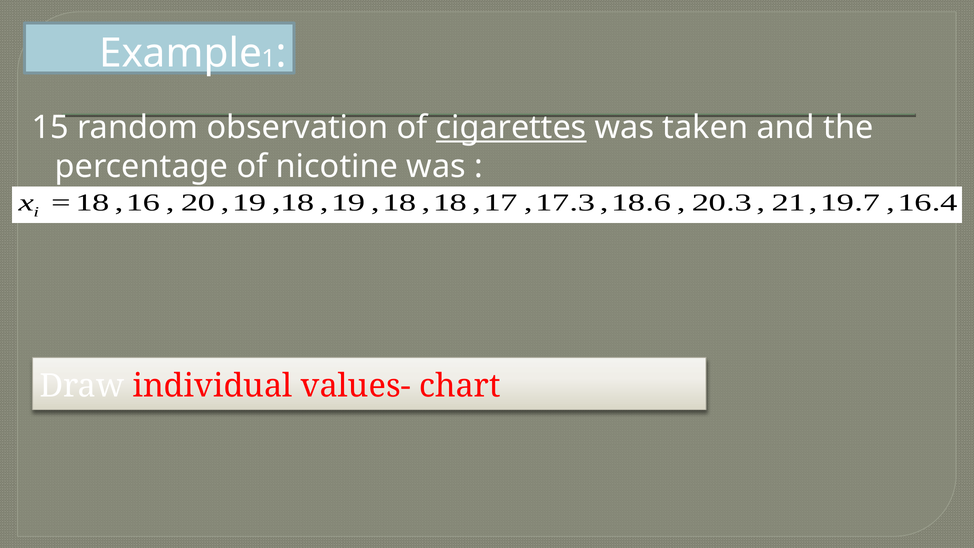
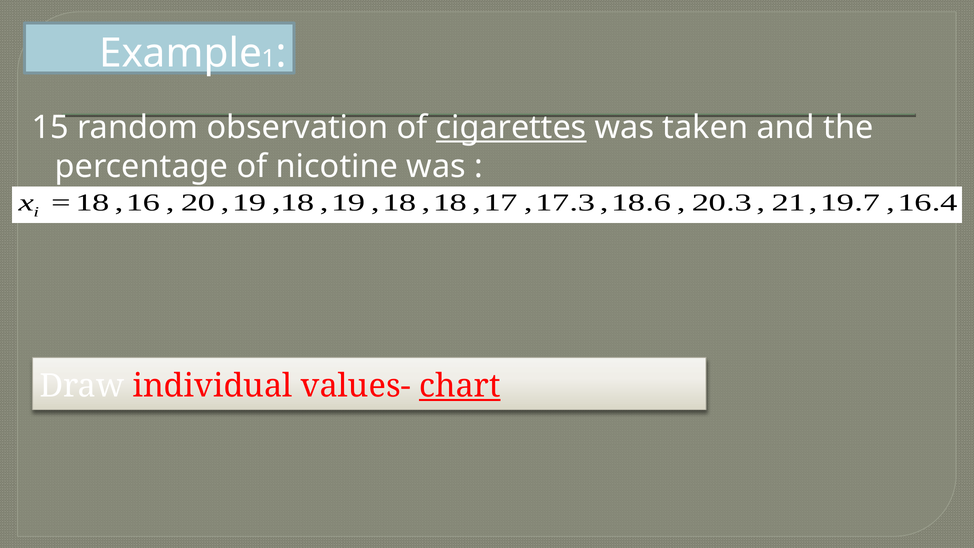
chart underline: none -> present (460, 386)
